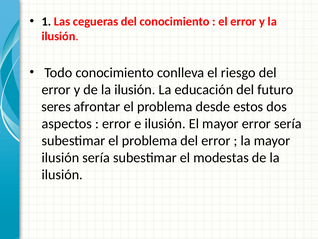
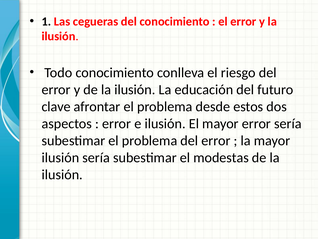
seres: seres -> clave (56, 106)
